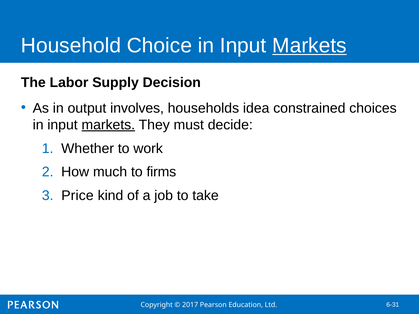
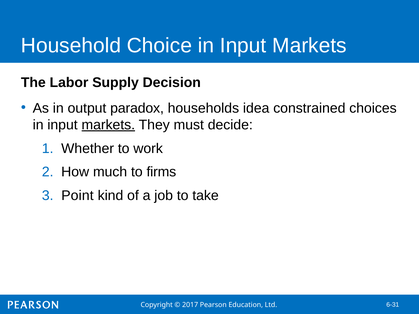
Markets underline: present -> none (309, 46)
involves: involves -> paradox (137, 108)
Price: Price -> Point (77, 196)
